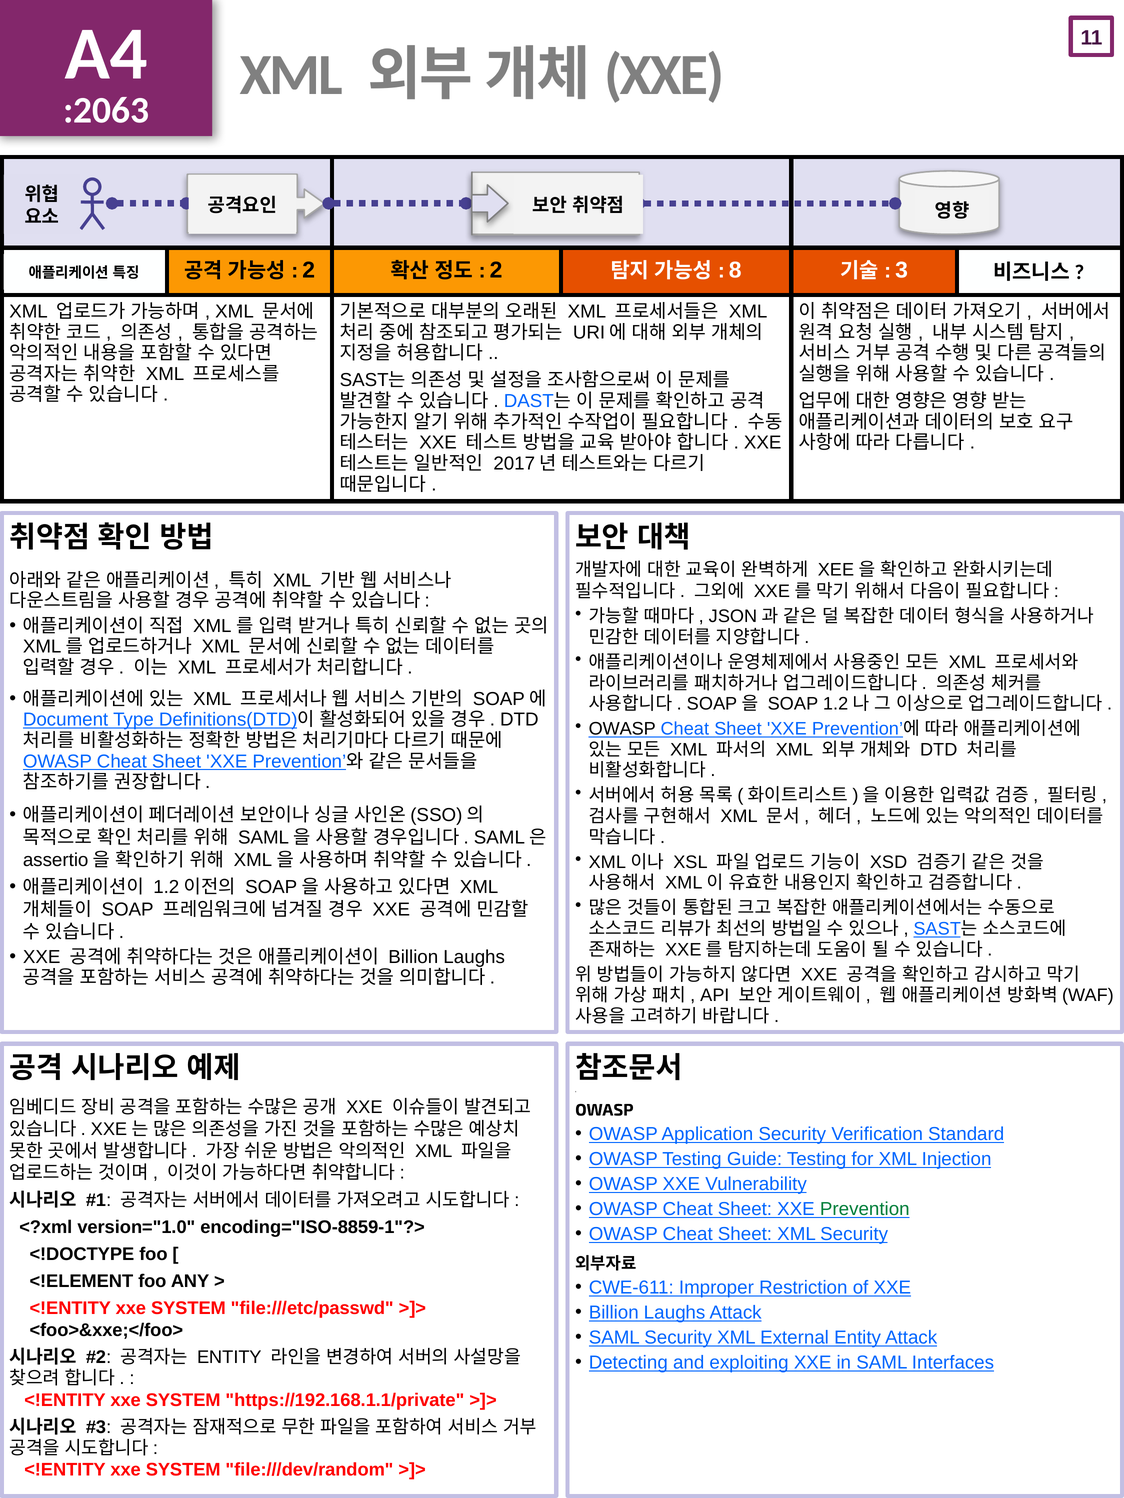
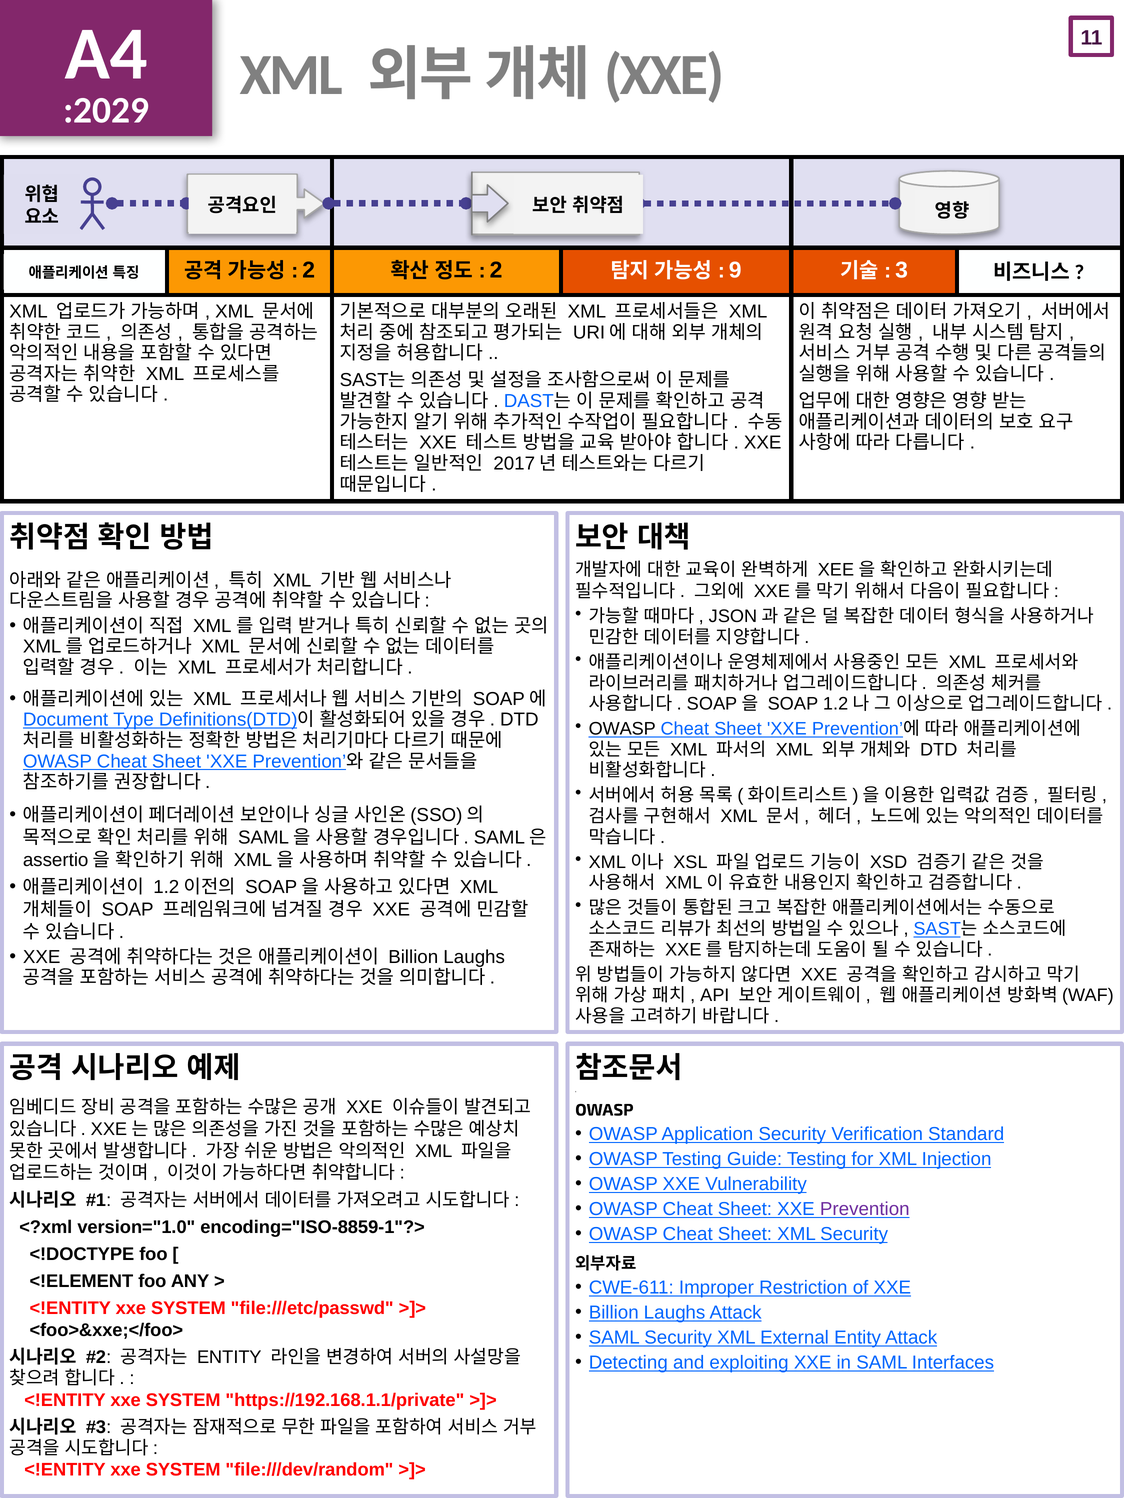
:2063: :2063 -> :2029 (106, 110)
8: 8 -> 9 (735, 270)
Prevention colour: green -> purple (865, 1210)
